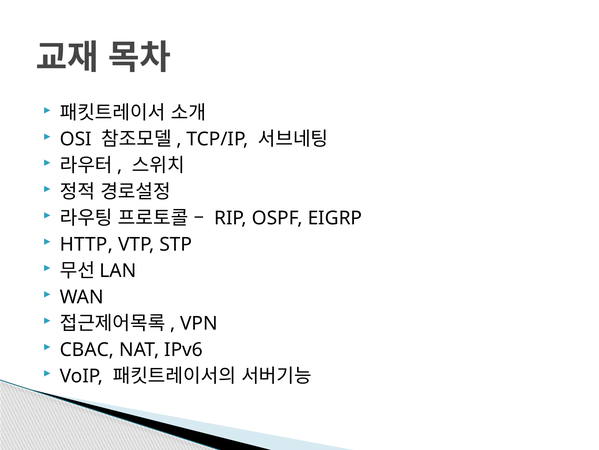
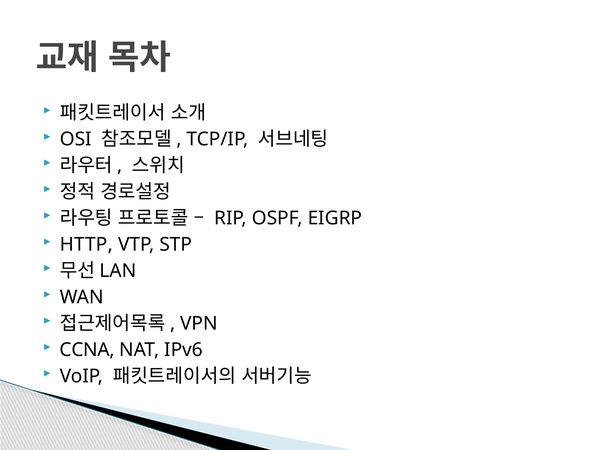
CBAC: CBAC -> CCNA (87, 349)
